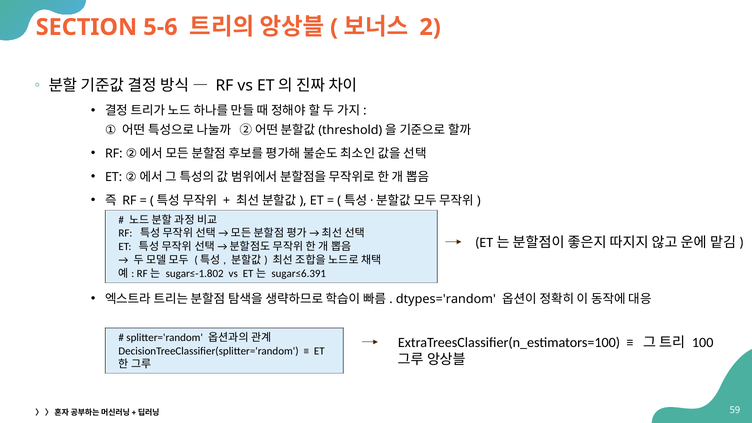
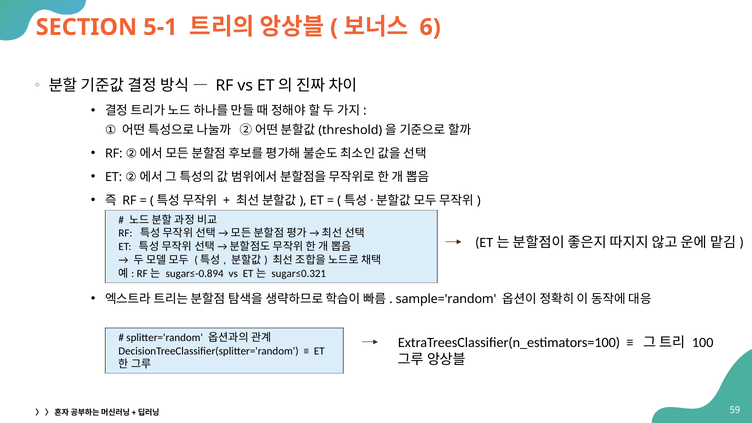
5-6: 5-6 -> 5-1 (160, 27)
2: 2 -> 6 (430, 27)
sugar≤-1.802: sugar≤-1.802 -> sugar≤-0.894 (195, 273)
sugar≤6.391: sugar≤6.391 -> sugar≤0.321 (299, 273)
dtypes='random: dtypes='random -> sample='random (446, 299)
